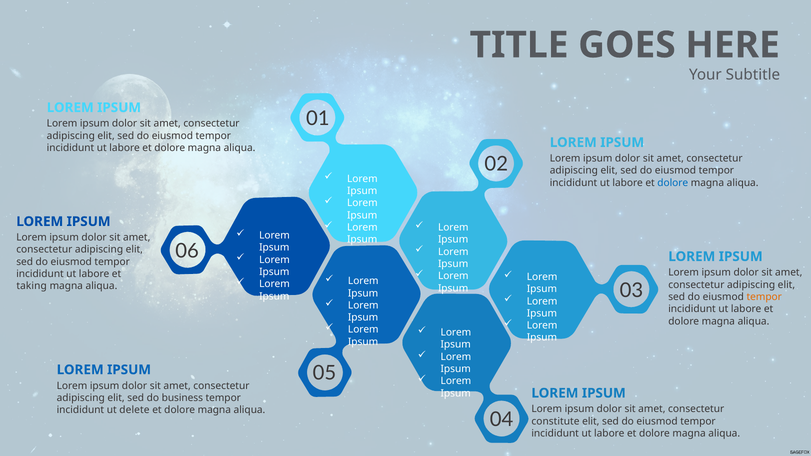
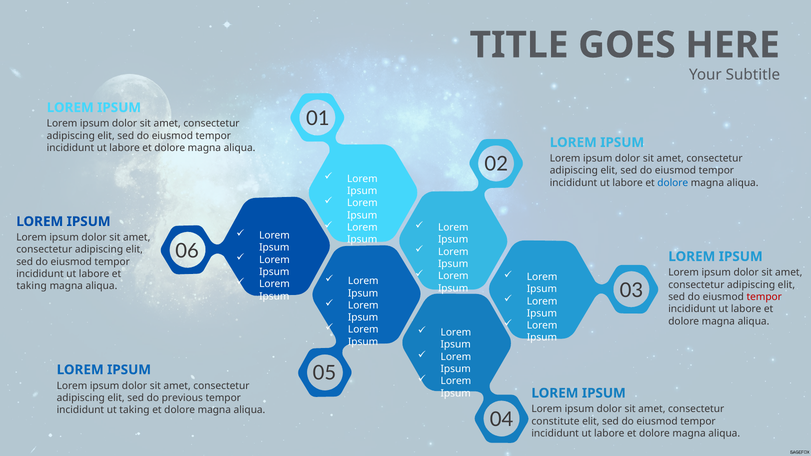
tempor colour: orange -> red (764, 297)
business: business -> previous (182, 398)
ut delete: delete -> taking (134, 410)
